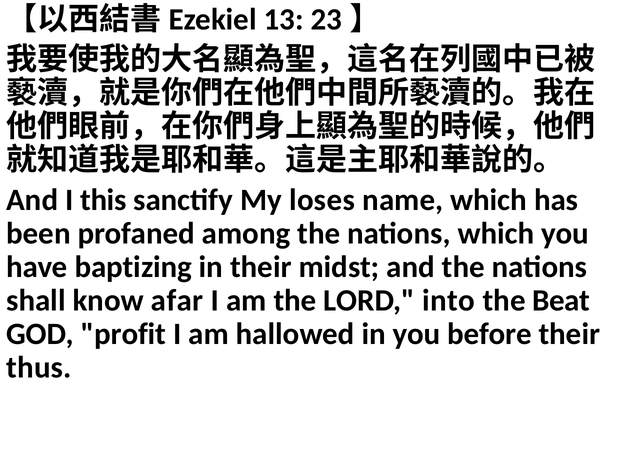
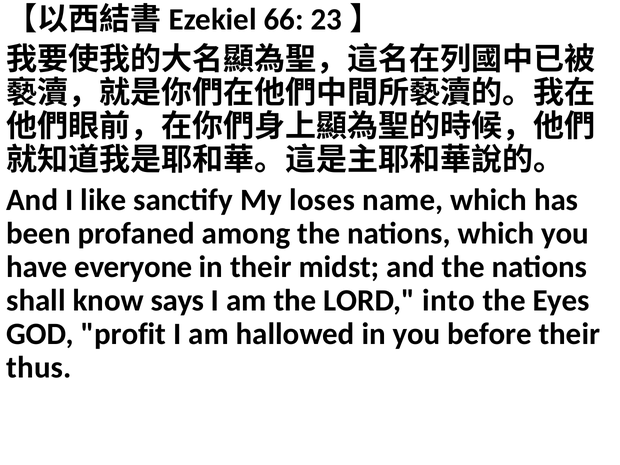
13: 13 -> 66 (284, 20)
this: this -> like (103, 200)
baptizing: baptizing -> everyone (133, 267)
afar: afar -> says (177, 301)
Beat: Beat -> Eyes (561, 301)
